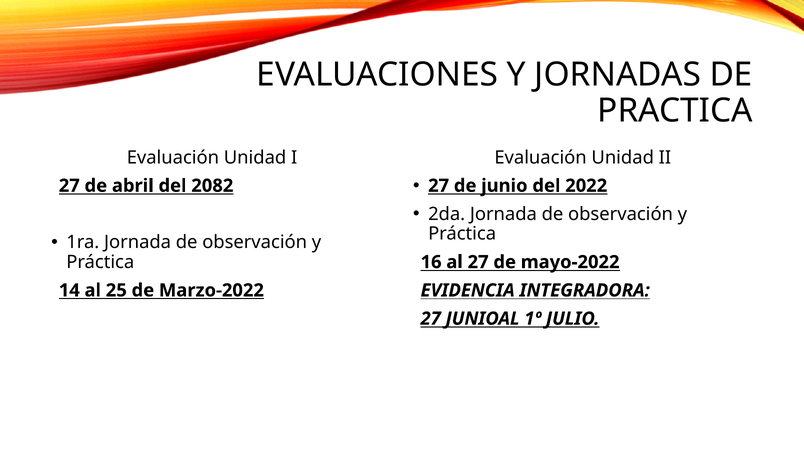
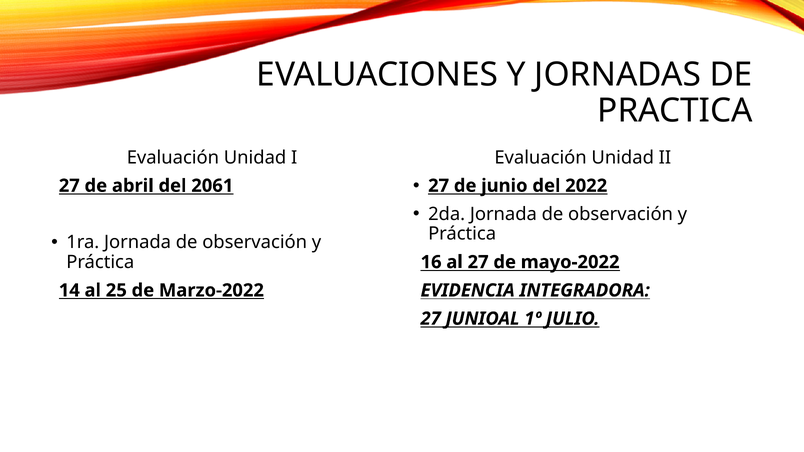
2082: 2082 -> 2061 (212, 186)
